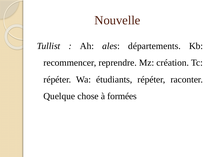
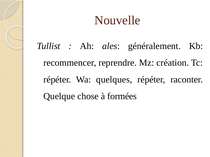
départements: départements -> généralement (154, 46)
étudiants: étudiants -> quelques (114, 80)
